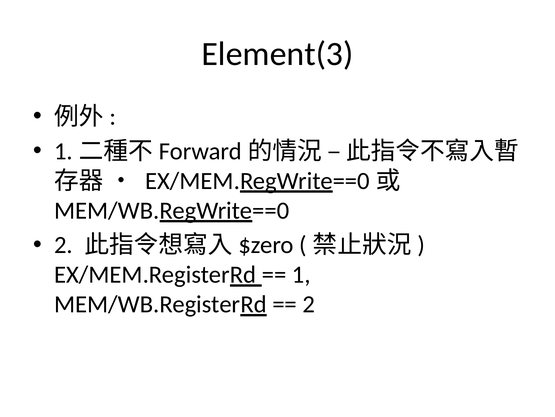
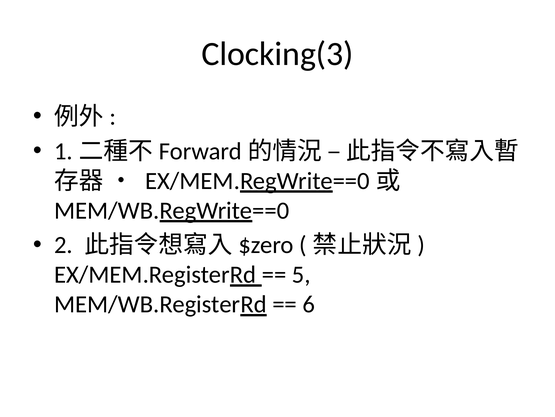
Element(3: Element(3 -> Clocking(3 (277, 54)
1: 1 -> 5 (301, 274)
2: 2 -> 6 (309, 304)
